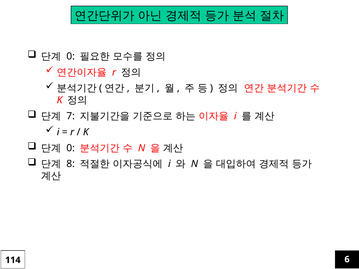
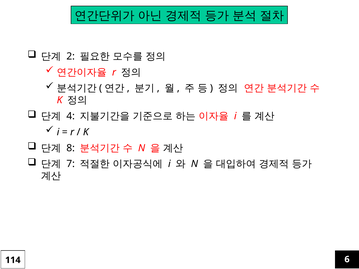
0: 0 -> 2 (71, 56)
7: 7 -> 4 (71, 116)
0: 0 -> 8 (71, 148)
8: 8 -> 7 (71, 164)
